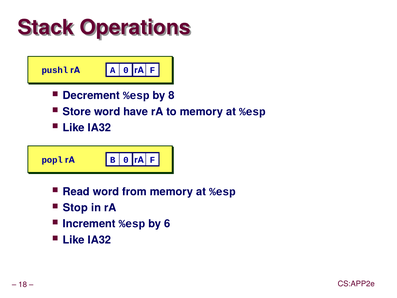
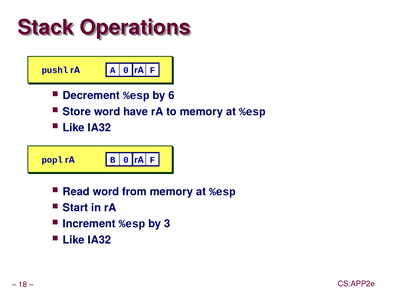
8: 8 -> 6 (171, 95)
Stop: Stop -> Start (75, 208)
6: 6 -> 3 (167, 224)
